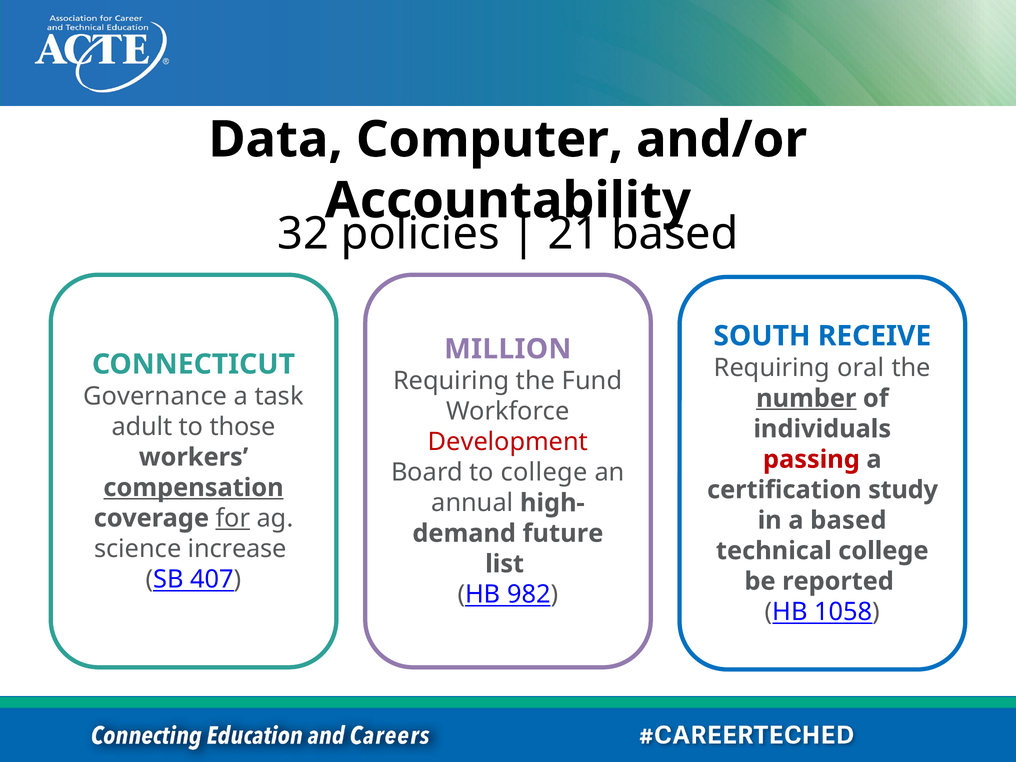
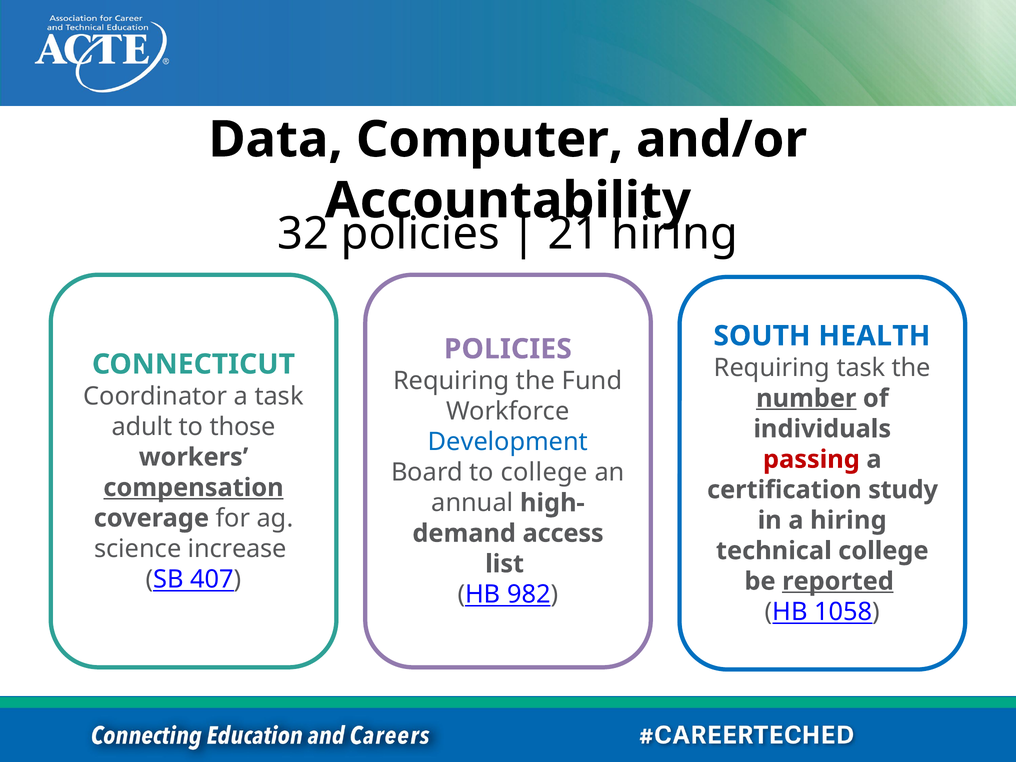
based: based -> hiring (675, 234)
RECEIVE: RECEIVE -> HEALTH (874, 336)
MILLION: MILLION -> POLICIES (508, 349)
Requiring oral: oral -> task (861, 368)
Governance: Governance -> Coordinator (155, 396)
Development colour: red -> blue (508, 442)
for underline: present -> none (233, 518)
a based: based -> hiring (848, 520)
future: future -> access (563, 533)
reported underline: none -> present (838, 581)
